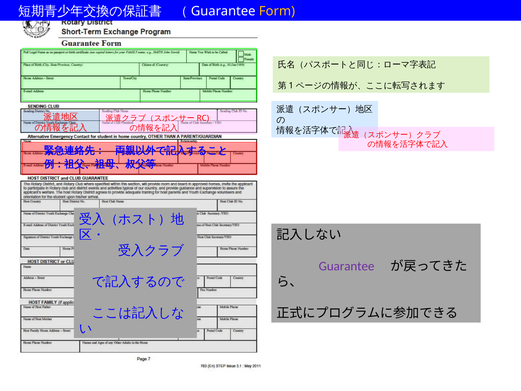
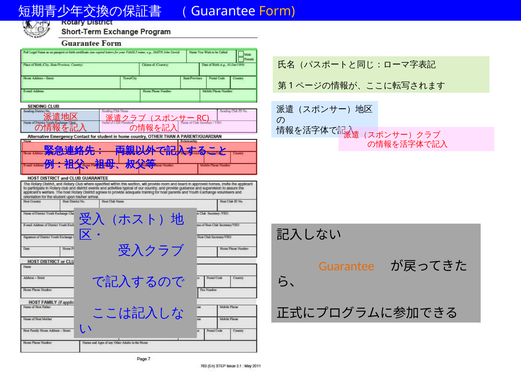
Guarantee colour: purple -> orange (347, 266)
